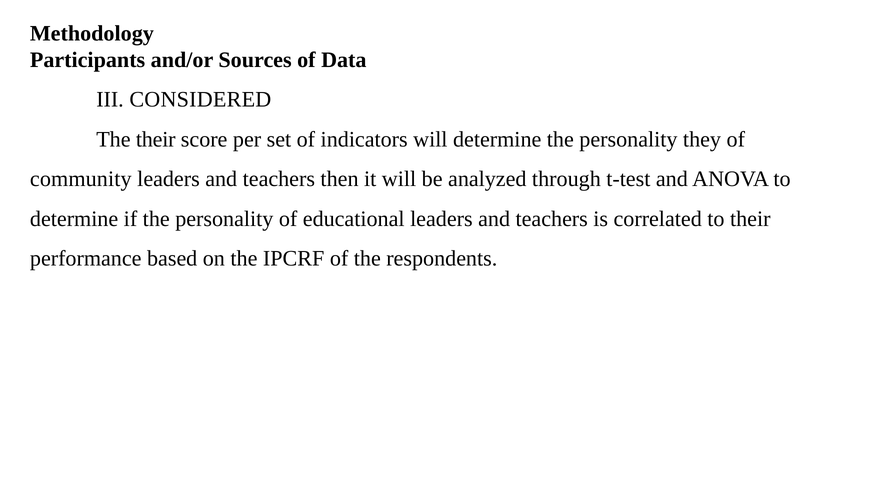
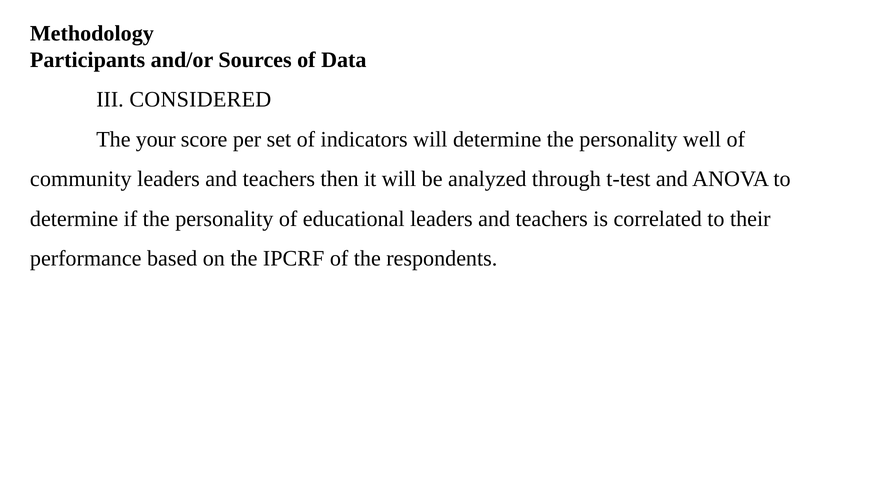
The their: their -> your (156, 139)
they: they -> well (702, 139)
